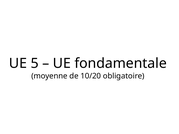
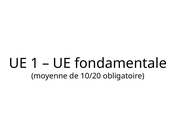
5: 5 -> 1 (35, 63)
